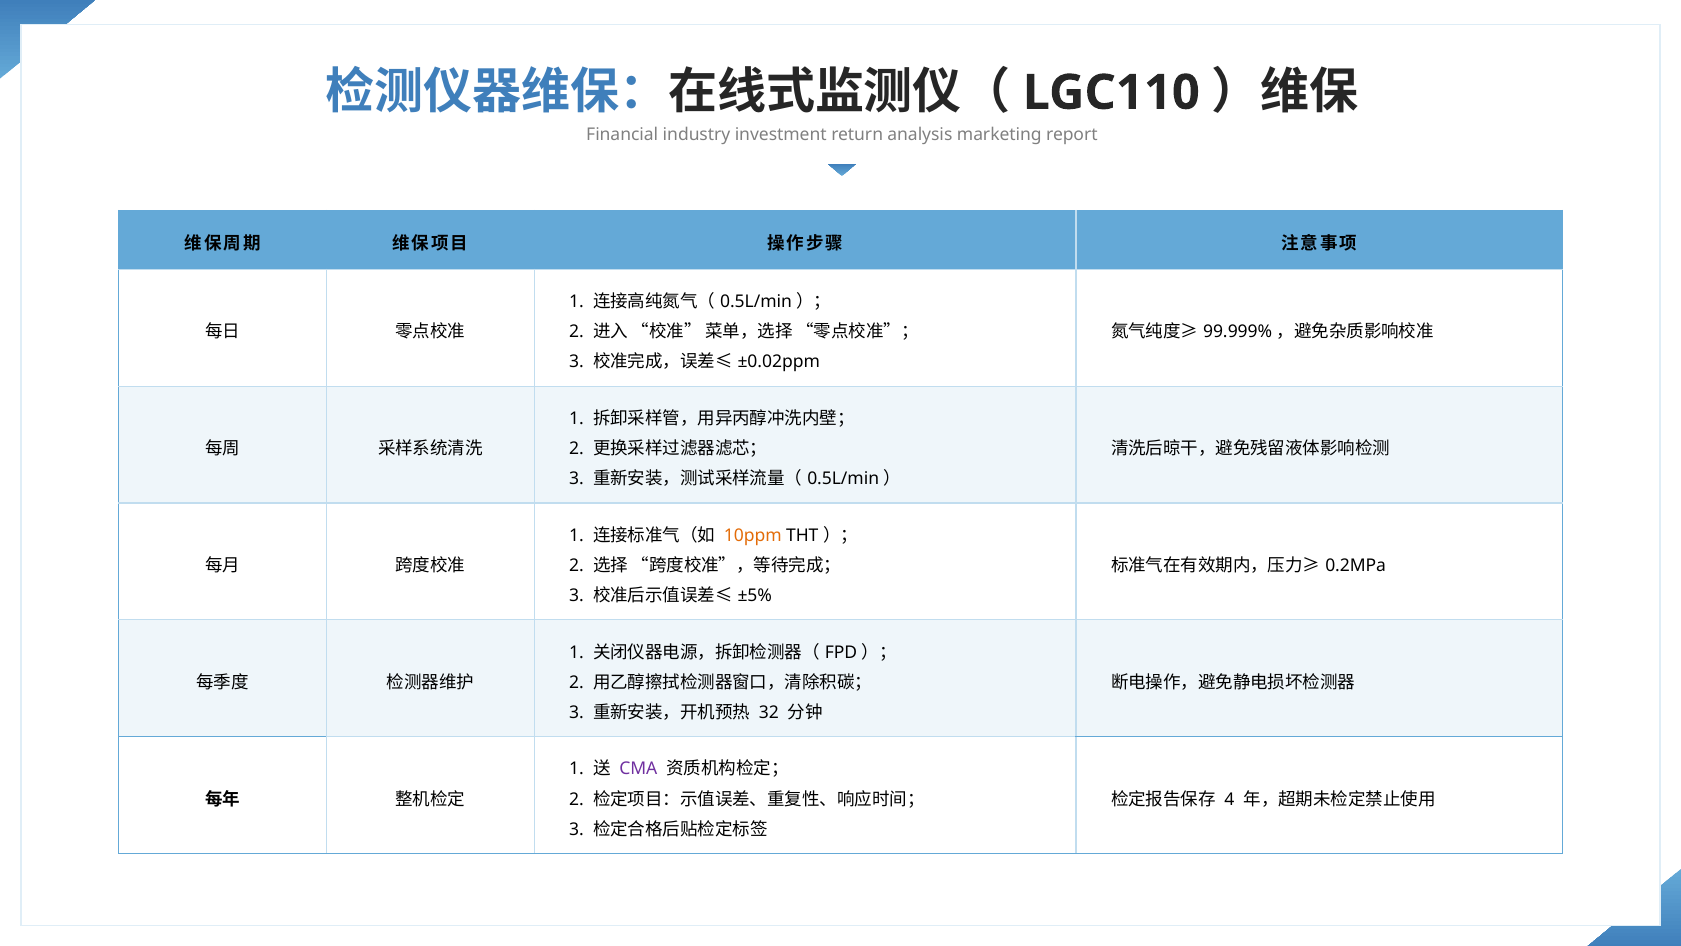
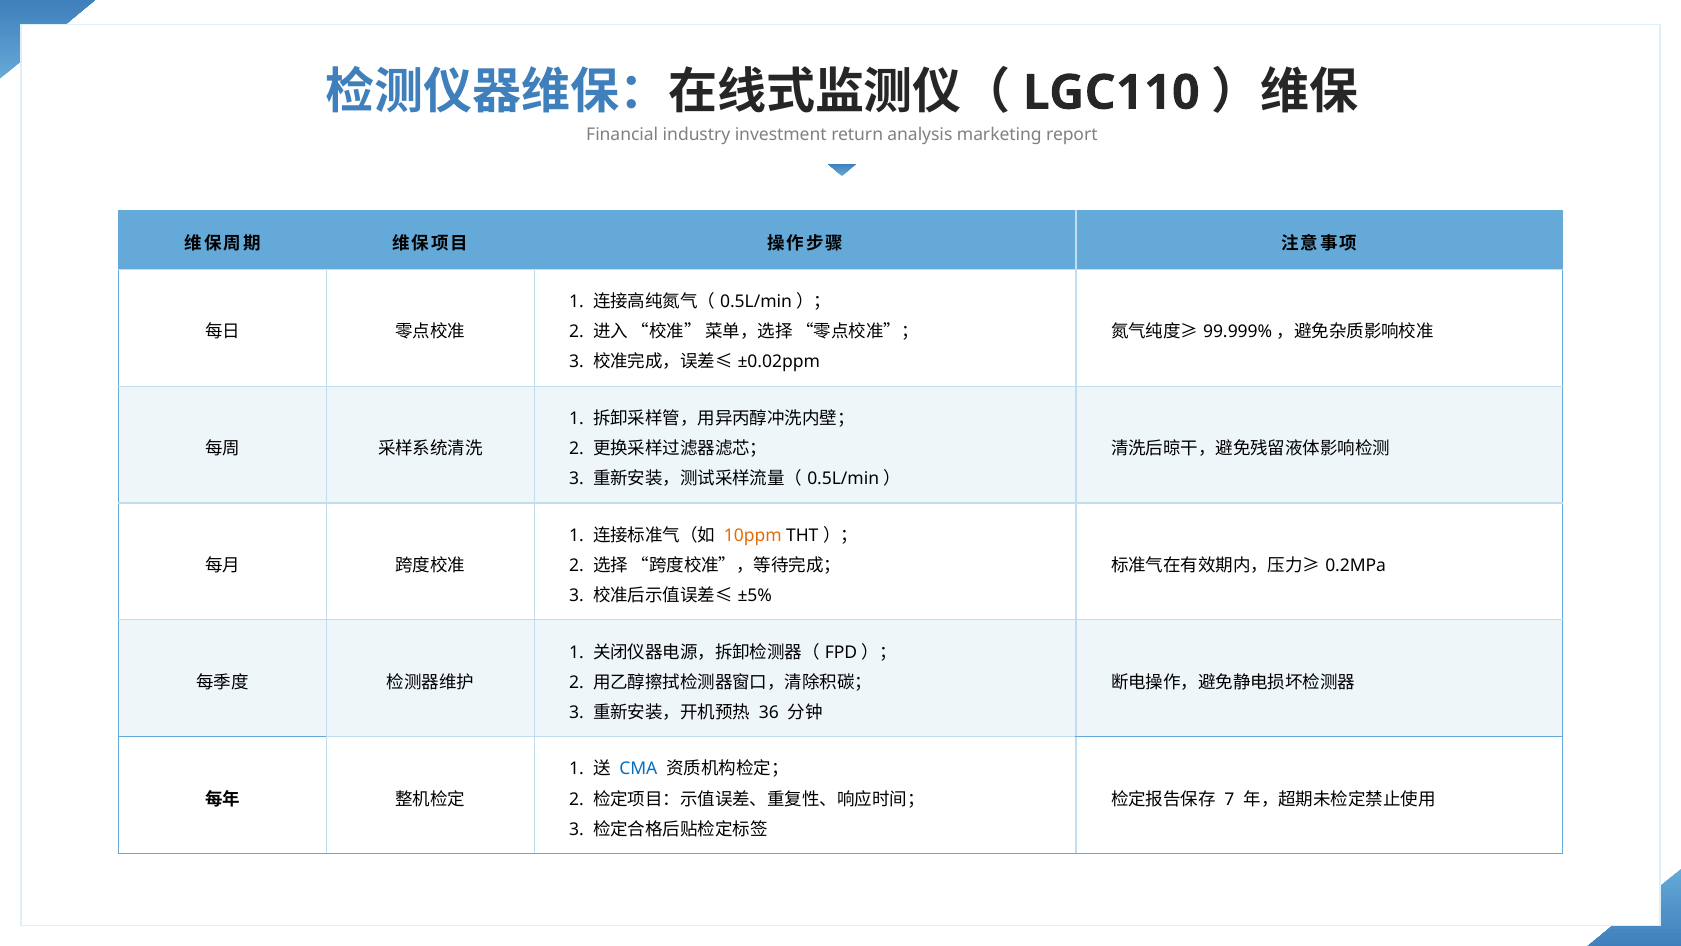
32: 32 -> 36 (769, 712)
CMA colour: purple -> blue (638, 769)
4: 4 -> 7 (1229, 799)
